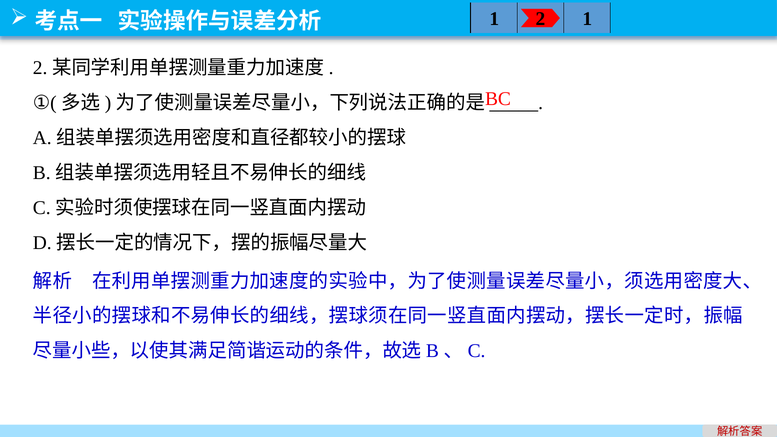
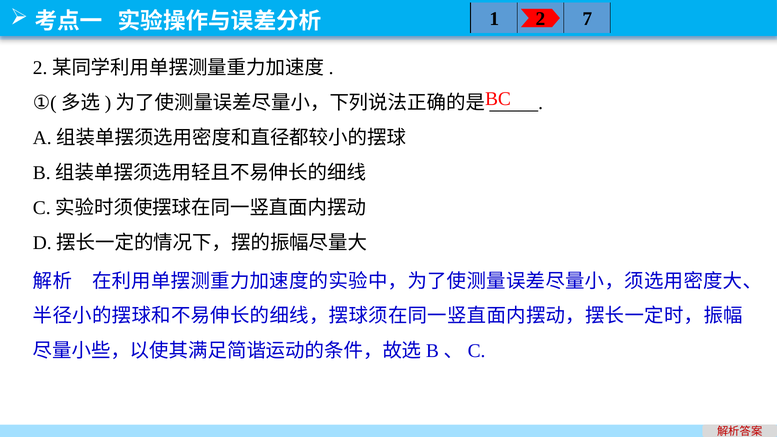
1 1: 1 -> 7 (587, 19)
